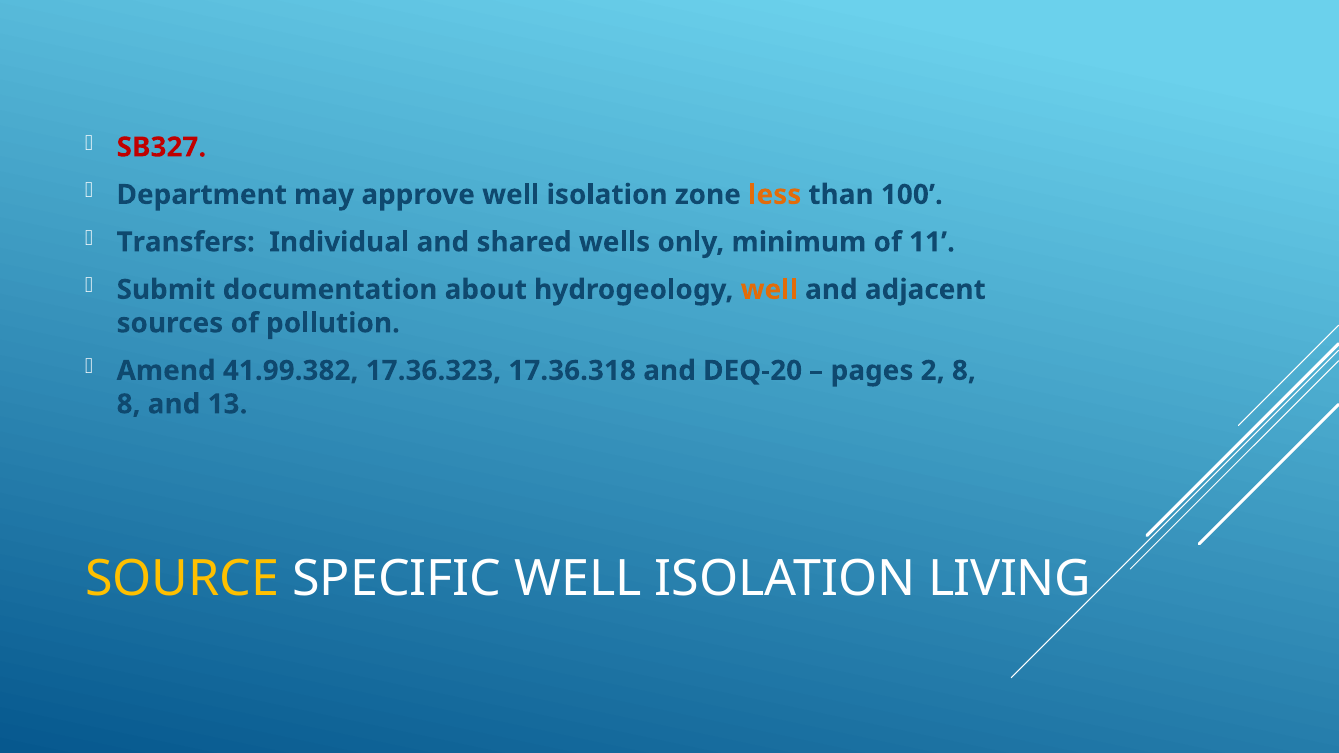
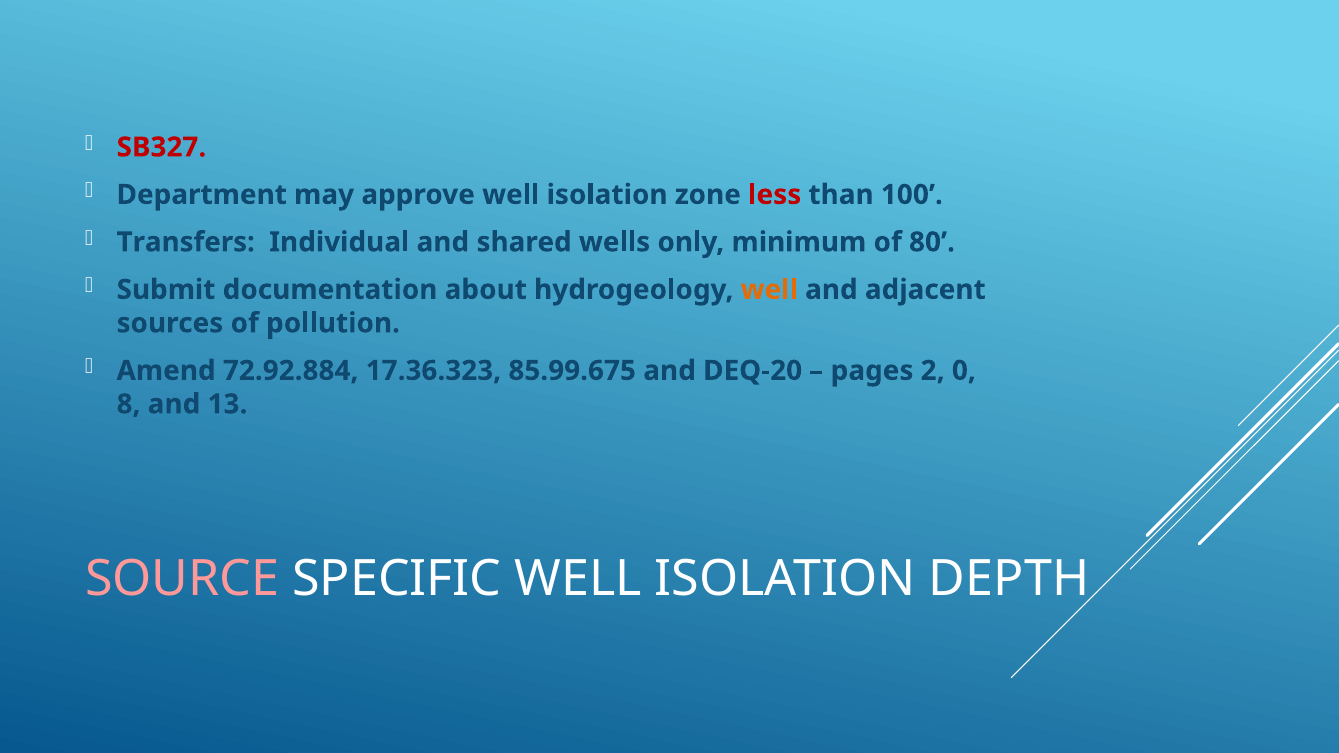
less colour: orange -> red (775, 195)
11: 11 -> 80 (932, 242)
41.99.382: 41.99.382 -> 72.92.884 (291, 371)
17.36.318: 17.36.318 -> 85.99.675 (572, 371)
2 8: 8 -> 0 (964, 371)
SOURCE colour: yellow -> pink (182, 579)
LIVING: LIVING -> DEPTH (1009, 579)
